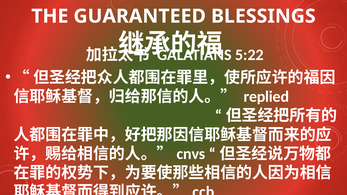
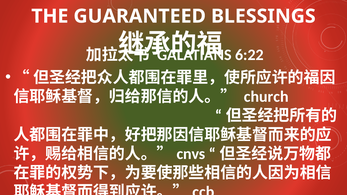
5:22: 5:22 -> 6:22 (249, 55)
replied: replied -> church (266, 97)
